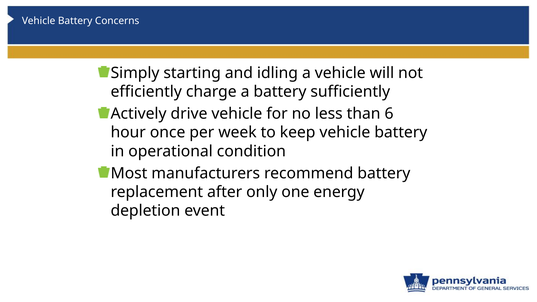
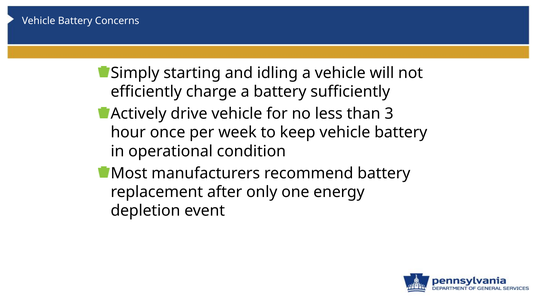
6: 6 -> 3 (389, 114)
